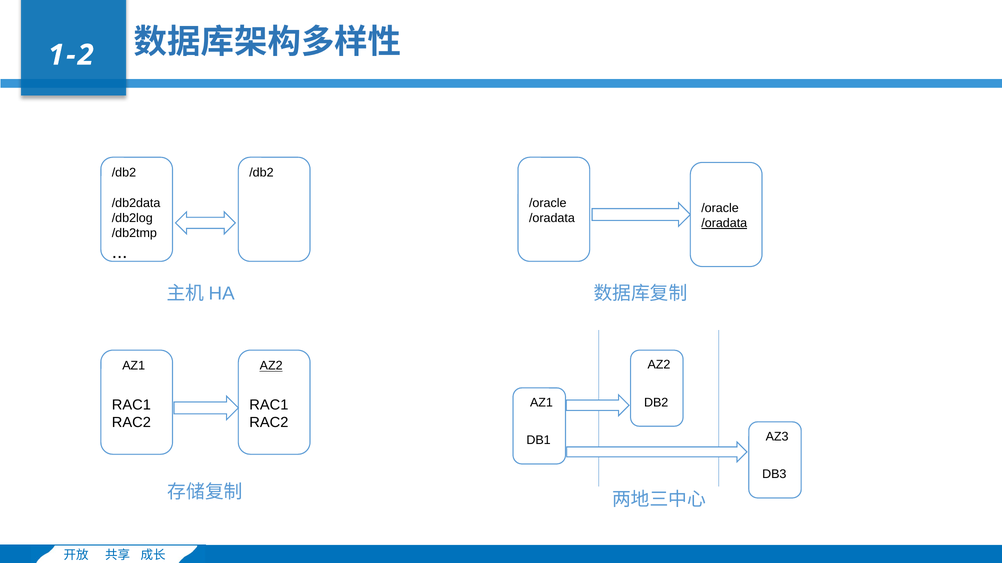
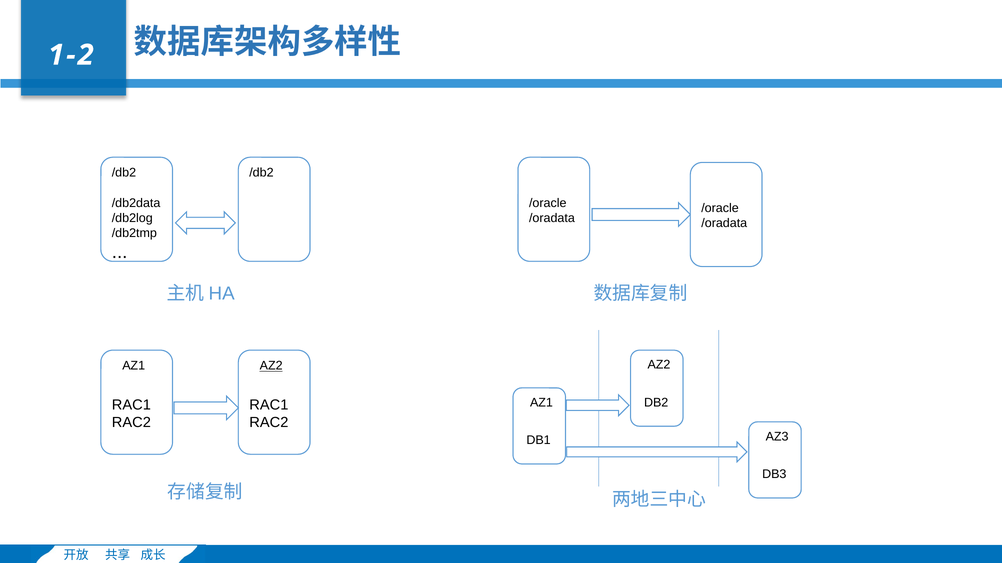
/oradata underline: present -> none (724, 223)
